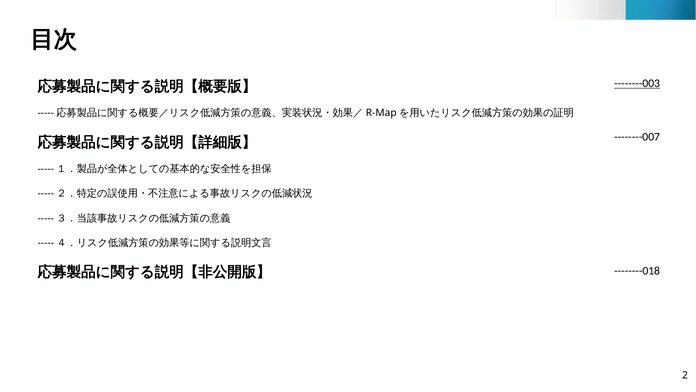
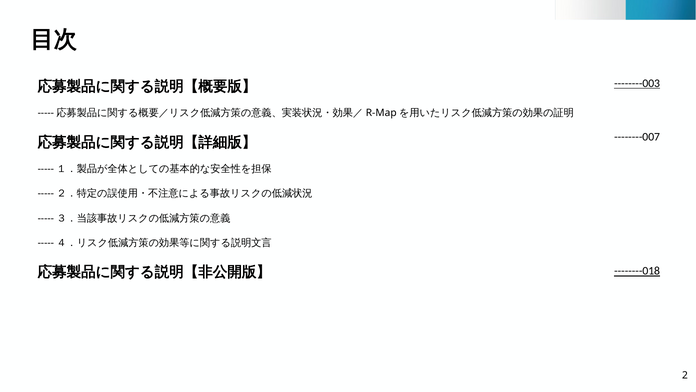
--------018 underline: none -> present (637, 271)
